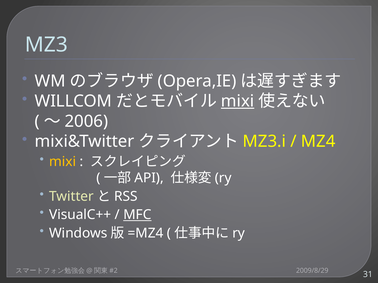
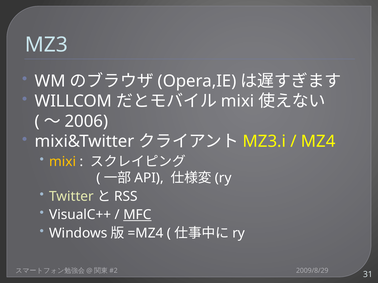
mixi underline: present -> none (238, 101)
